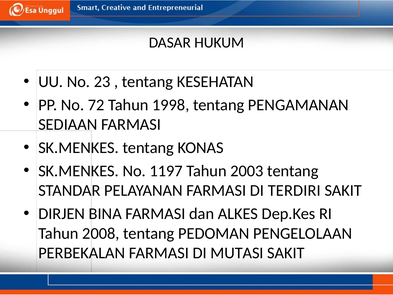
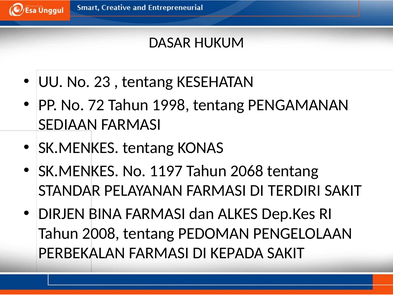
2003: 2003 -> 2068 (247, 171)
MUTASI: MUTASI -> KEPADA (237, 253)
